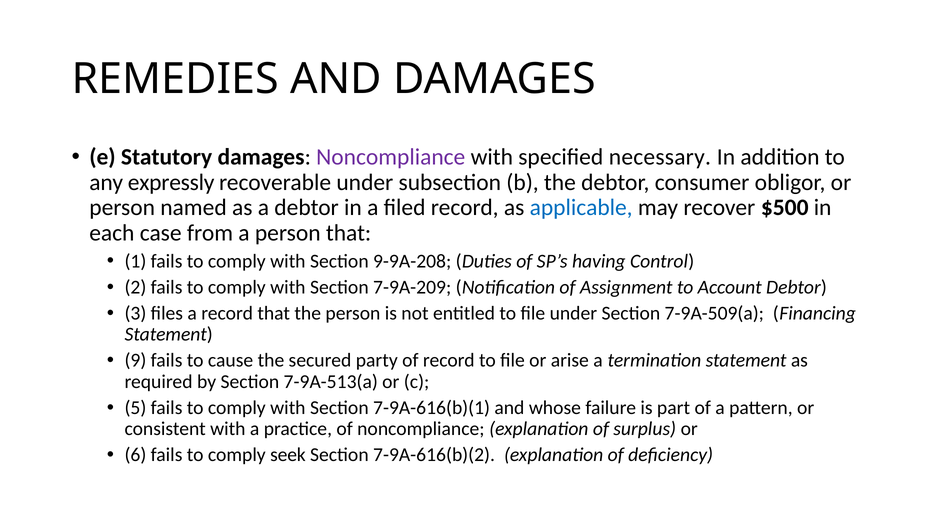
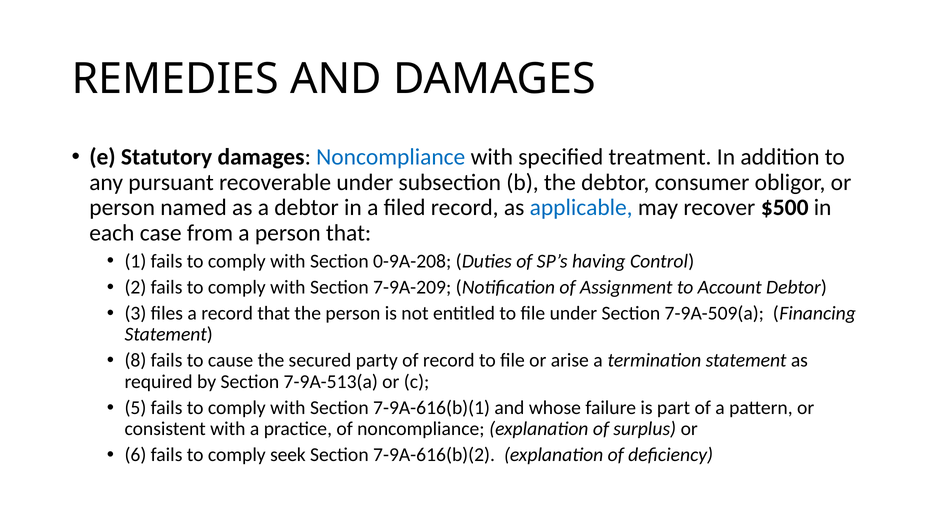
Noncompliance colour: purple -> blue (391, 157)
necessary: necessary -> treatment (660, 157)
expressly: expressly -> pursuant (171, 182)
9-9A-208: 9-9A-208 -> 0-9A-208 (412, 261)
9: 9 -> 8 (135, 360)
